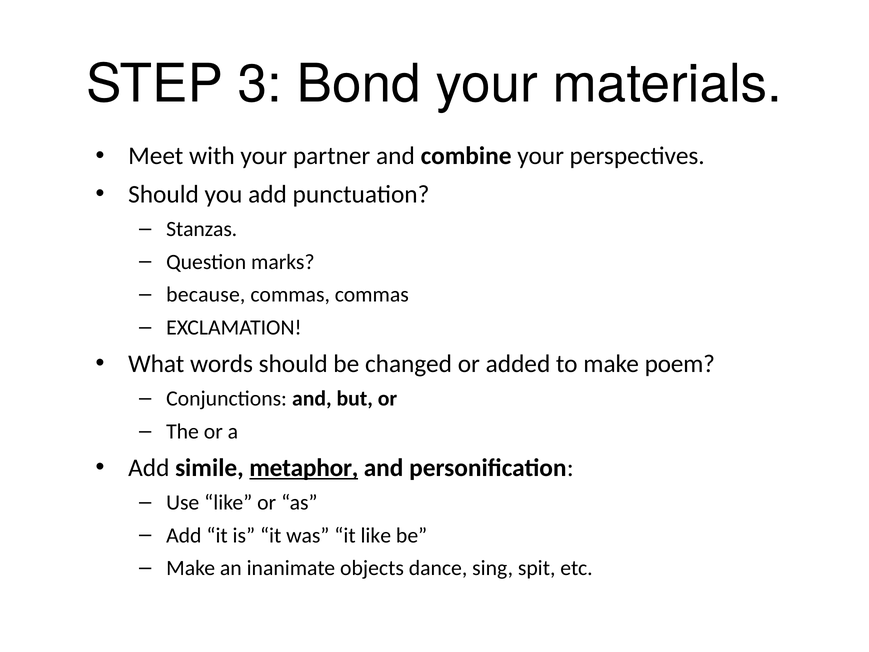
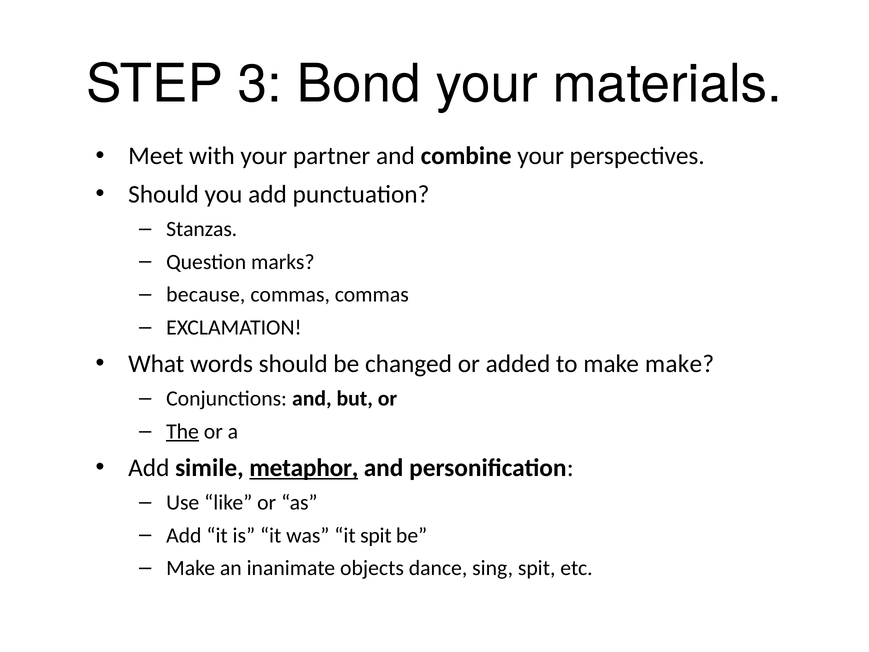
make poem: poem -> make (680, 364)
The underline: none -> present (183, 431)
it like: like -> spit (376, 535)
